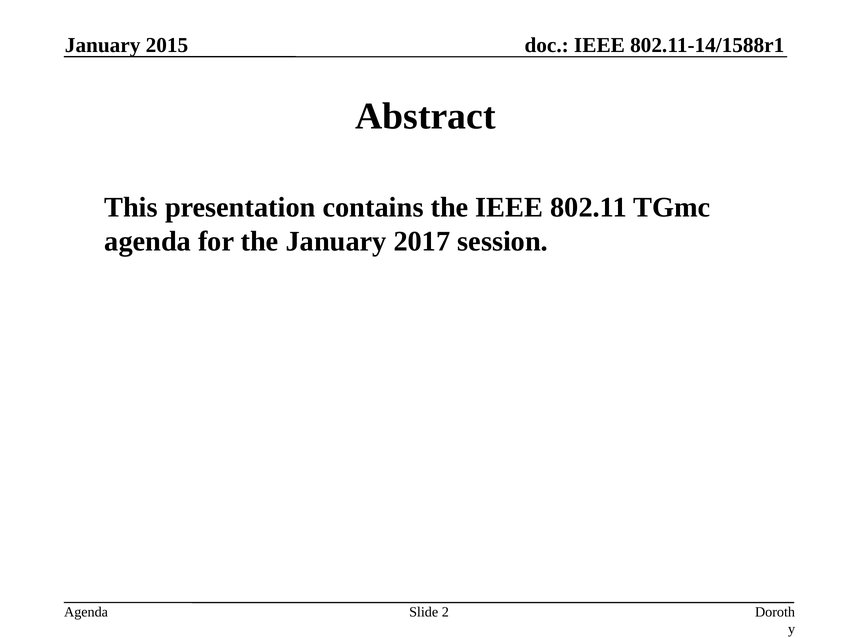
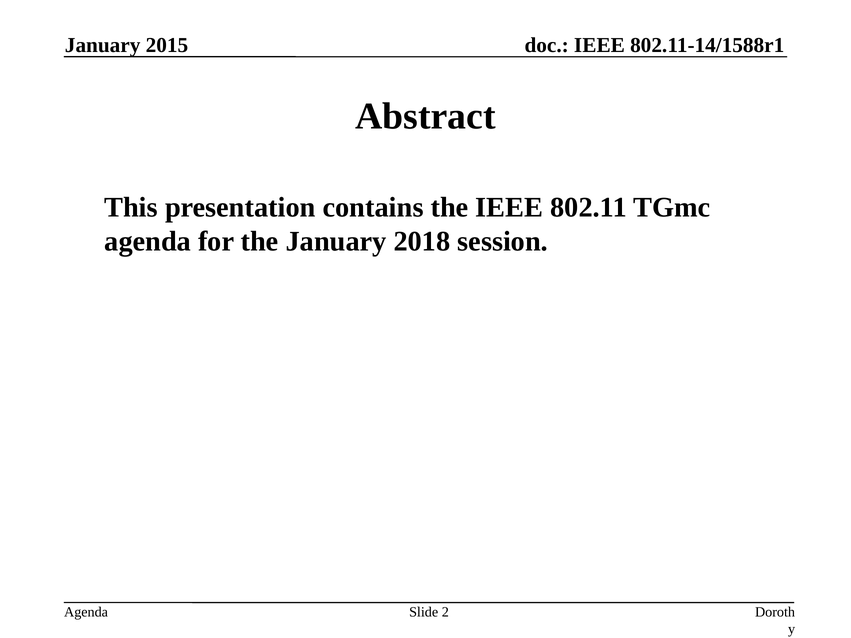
2017: 2017 -> 2018 (422, 242)
